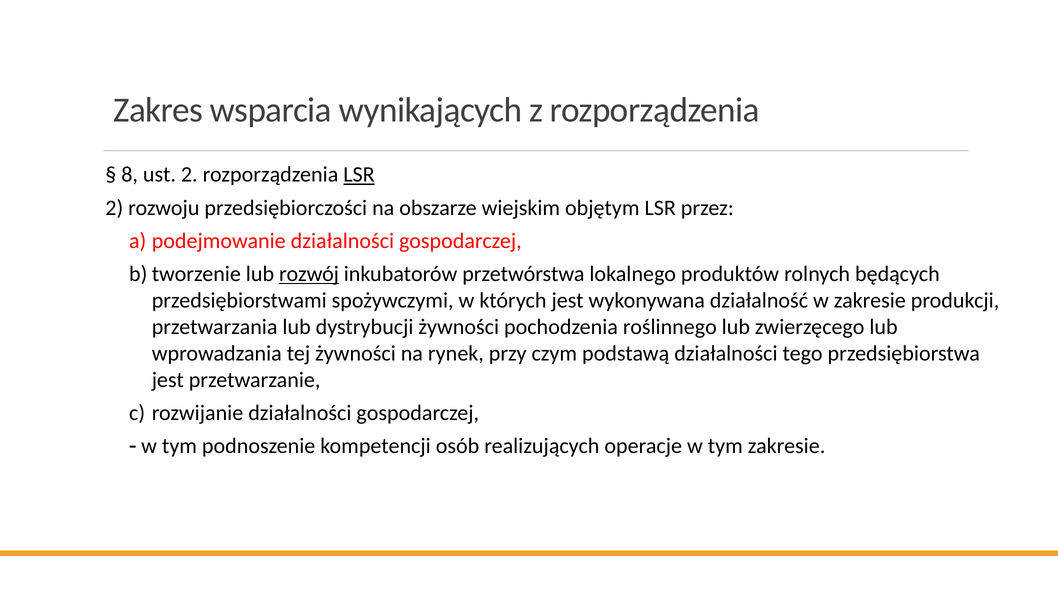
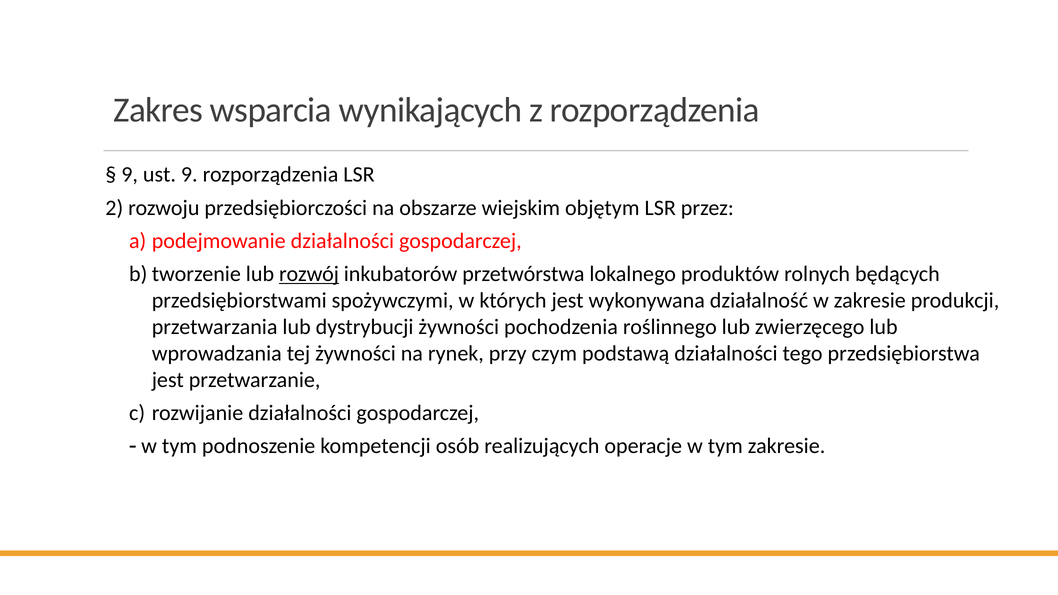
8: 8 -> 9 (130, 175)
ust 2: 2 -> 9 (189, 175)
LSR underline: present -> none (359, 175)
